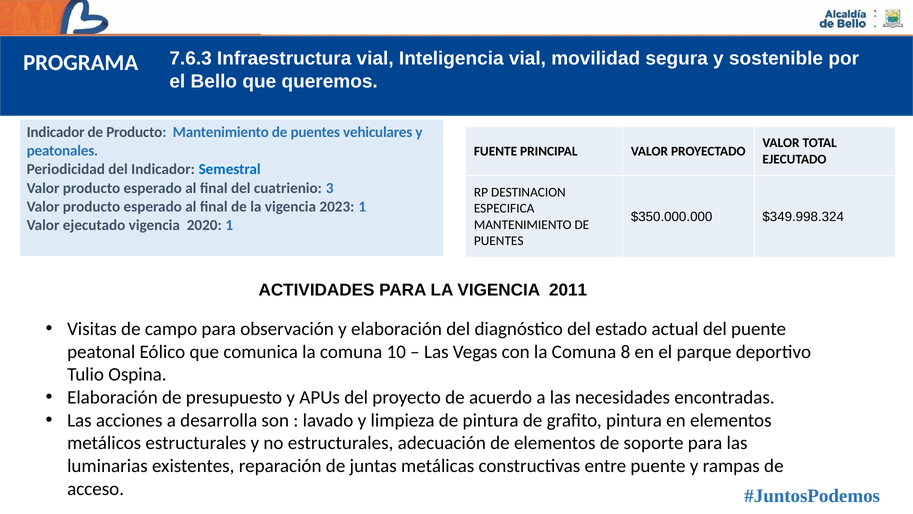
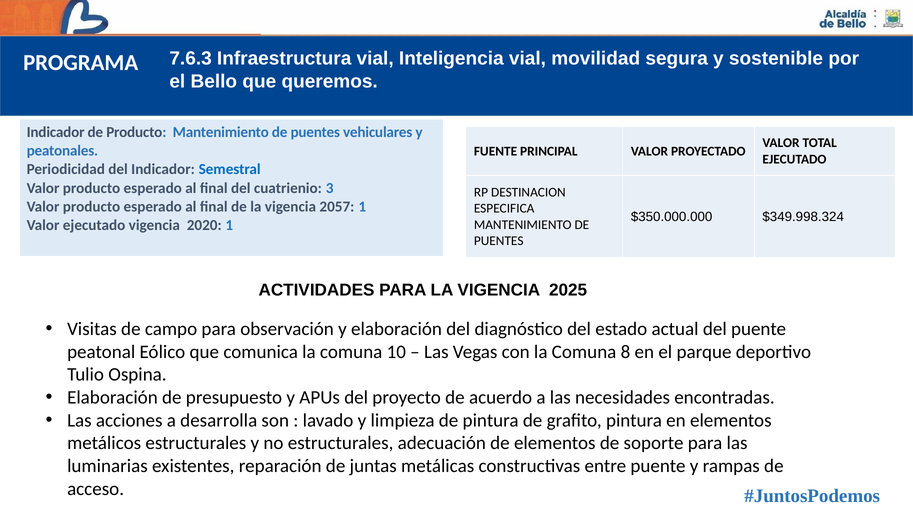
2023: 2023 -> 2057 (337, 207)
2011: 2011 -> 2025 (568, 290)
